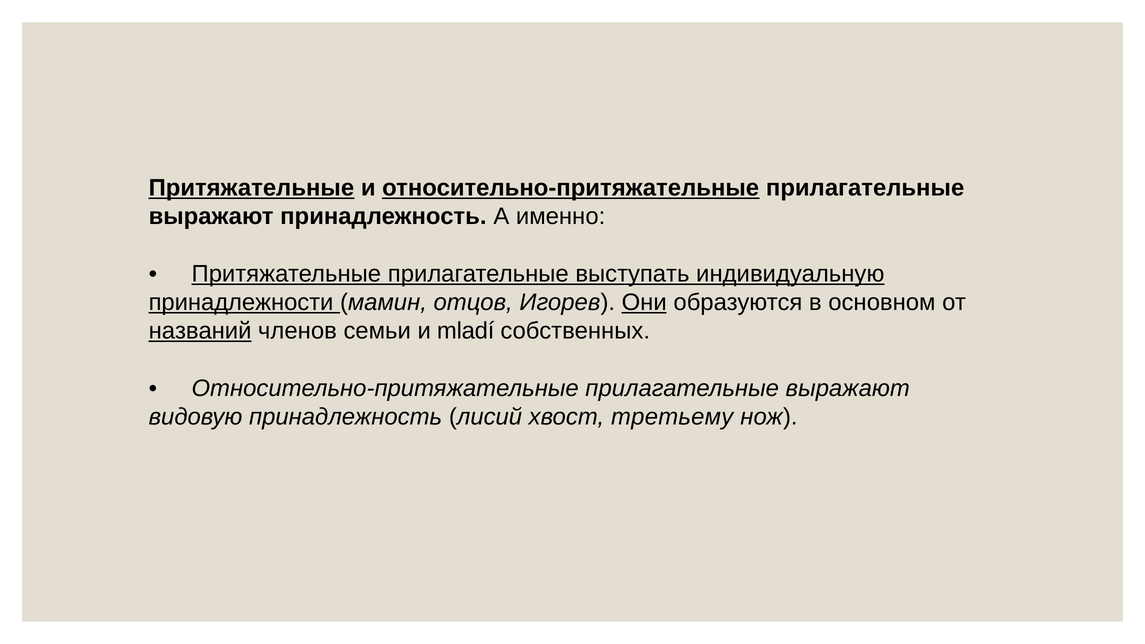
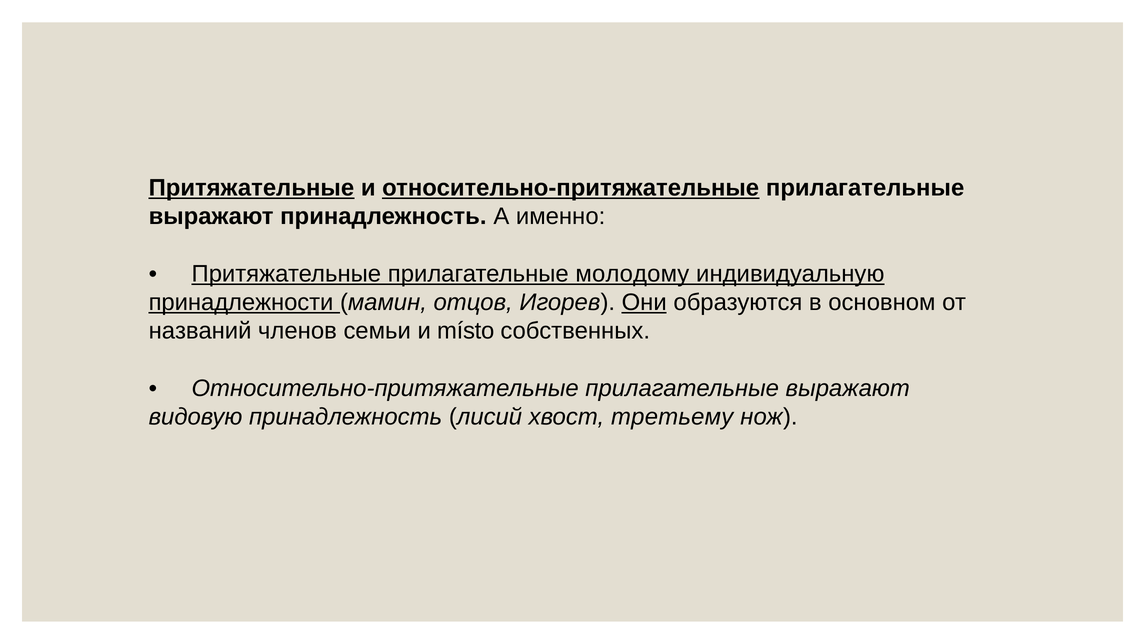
выступать: выступать -> молодому (632, 274)
названий underline: present -> none (200, 331)
mladí: mladí -> místo (466, 331)
